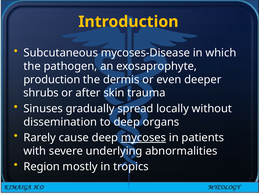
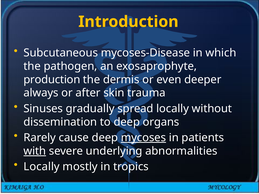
shrubs: shrubs -> always (41, 93)
with underline: none -> present (35, 151)
Region: Region -> Locally (42, 167)
